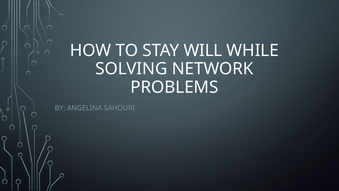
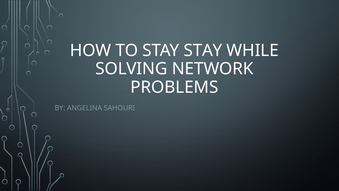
STAY WILL: WILL -> STAY (203, 50)
